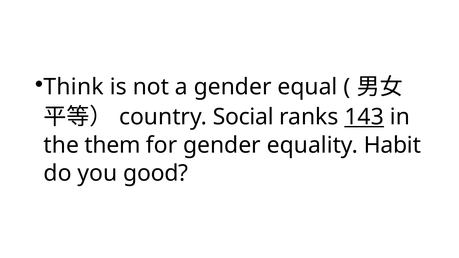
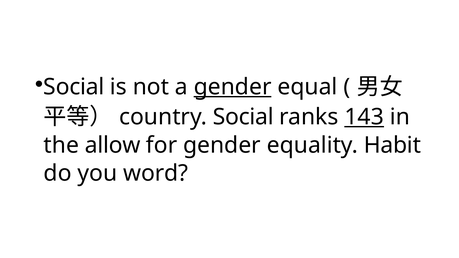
Think: Think -> Social (74, 87)
gender underline: none -> present (233, 87)
them: them -> allow (113, 145)
good: good -> word (156, 174)
